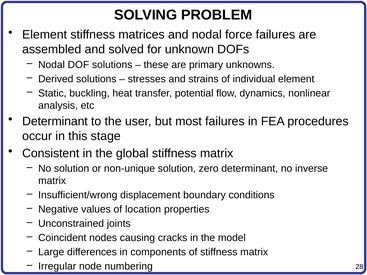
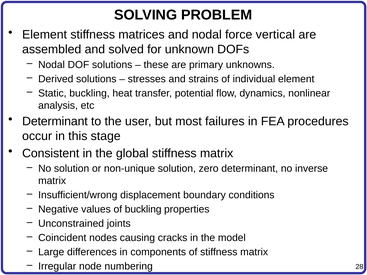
force failures: failures -> vertical (275, 35)
of location: location -> buckling (143, 210)
